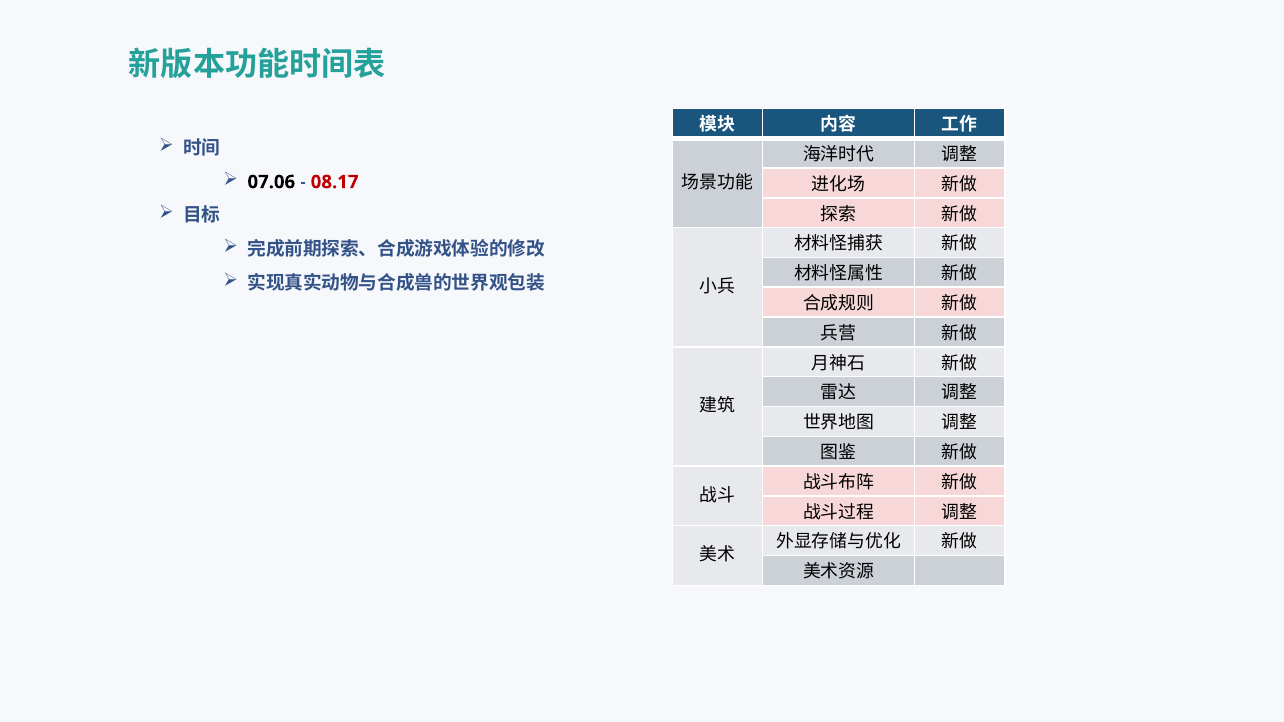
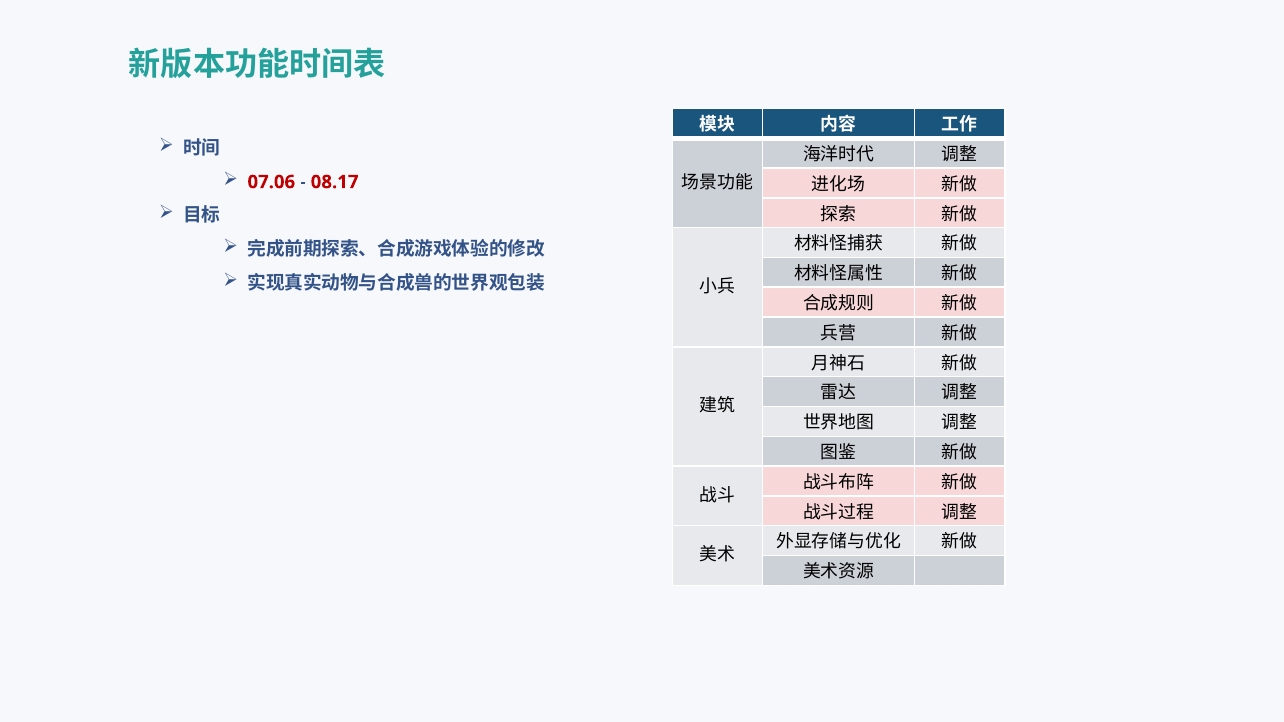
07.06 colour: black -> red (271, 182)
